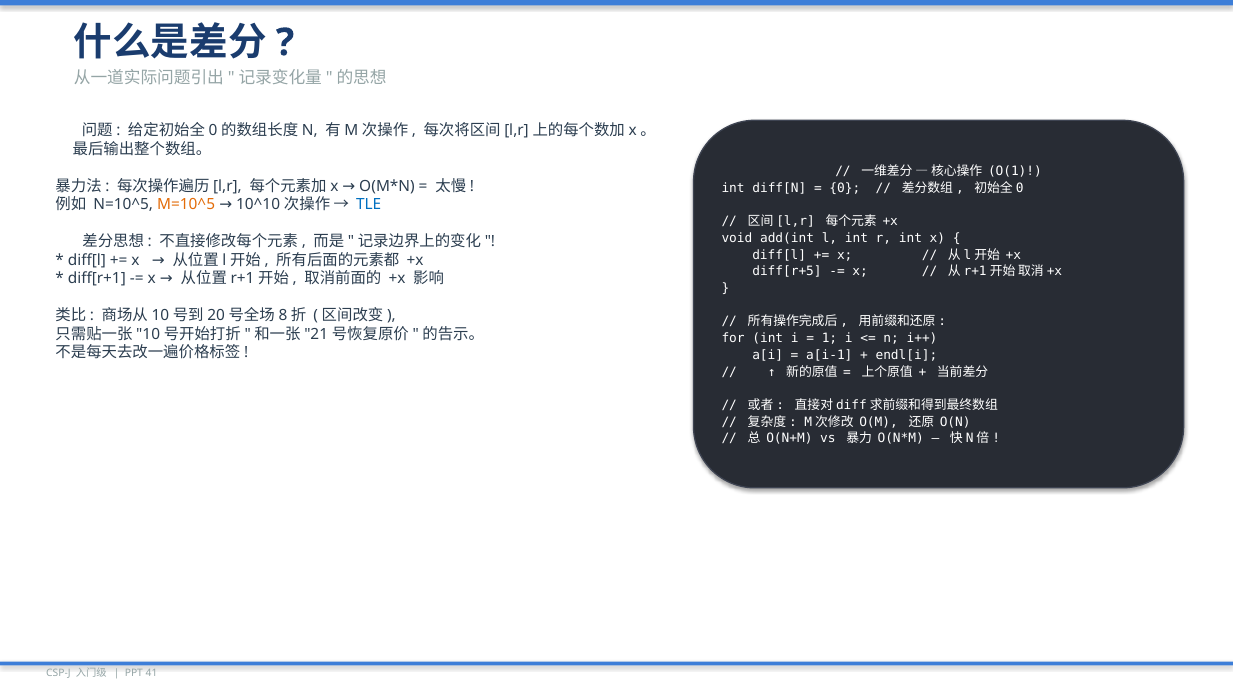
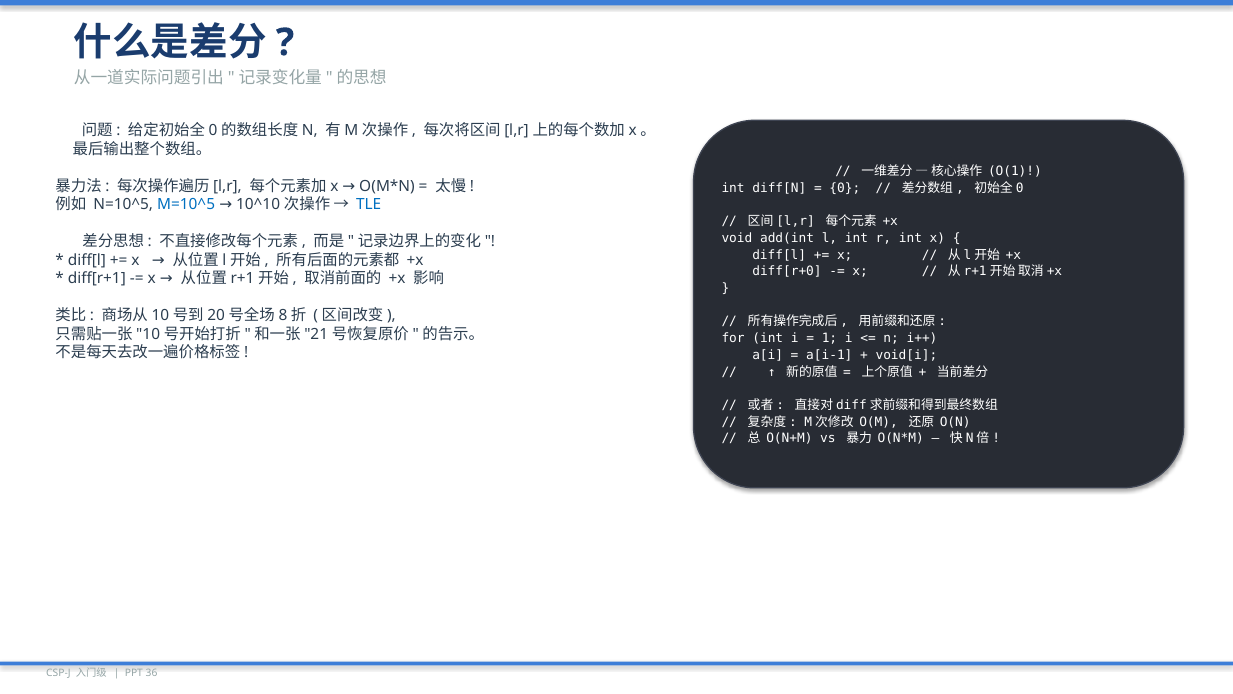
M=10^5 colour: orange -> blue (186, 204)
diff[r+5: diff[r+5 -> diff[r+0 (787, 271)
endl[i: endl[i -> void[i (906, 355)
41: 41 -> 36 (152, 673)
